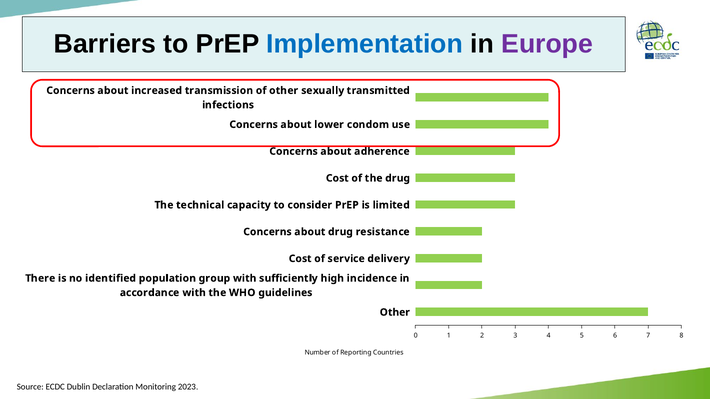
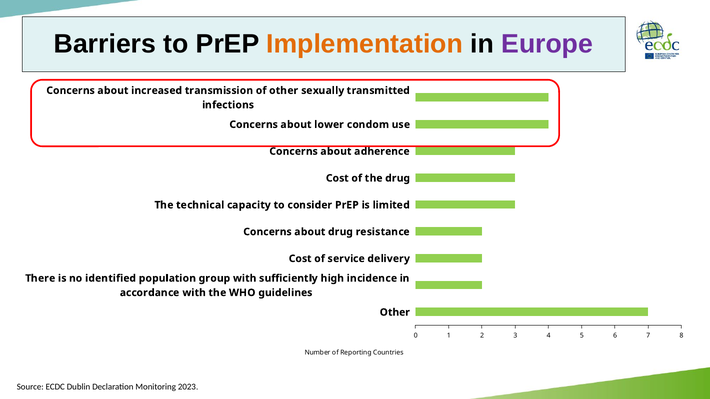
Implementation colour: blue -> orange (365, 44)
